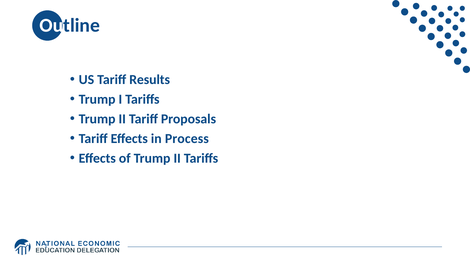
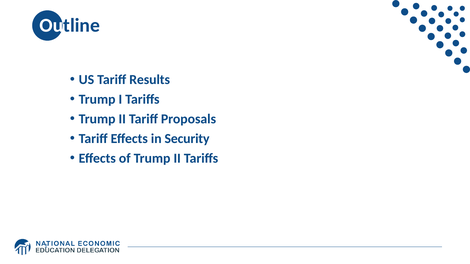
Process: Process -> Security (187, 139)
